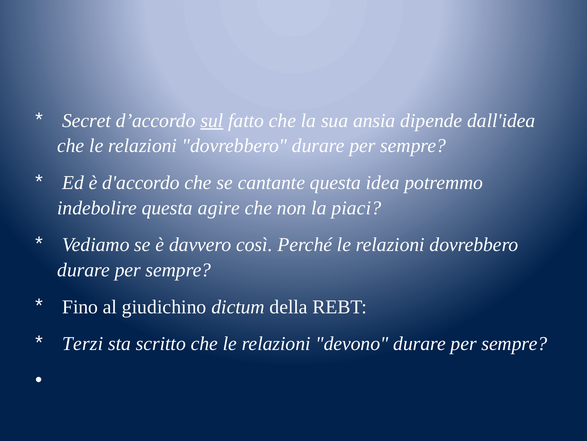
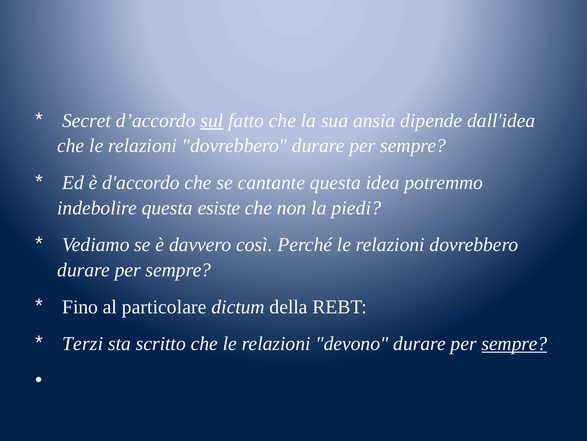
agire: agire -> esiste (219, 208)
piaci: piaci -> piedi (356, 208)
giudichino: giudichino -> particolare (164, 306)
sempre underline: none -> present (514, 343)
